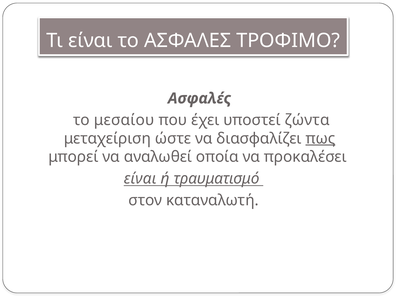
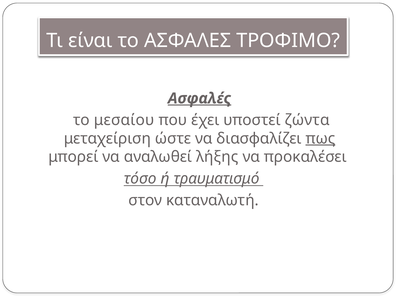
Ασφαλές underline: none -> present (200, 98)
οποία: οποία -> λήξης (217, 157)
είναι: είναι -> τόσο (140, 179)
